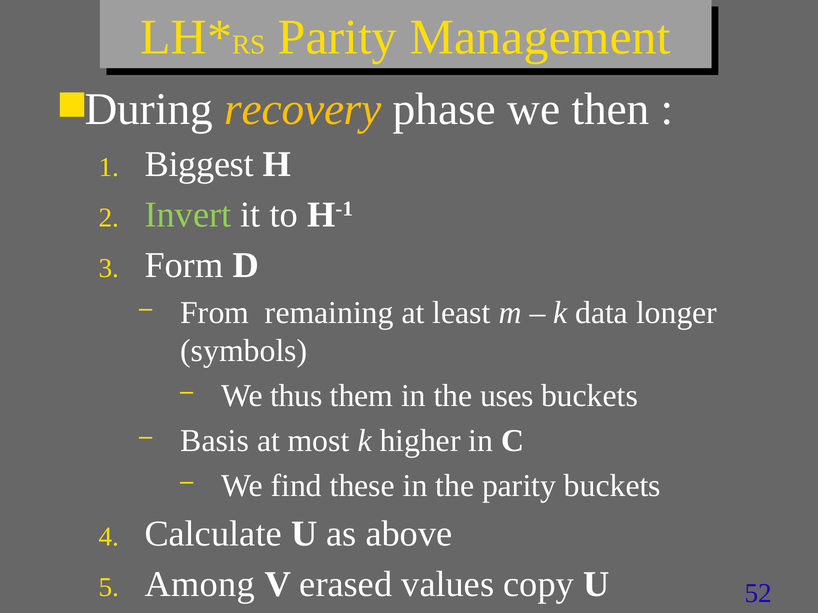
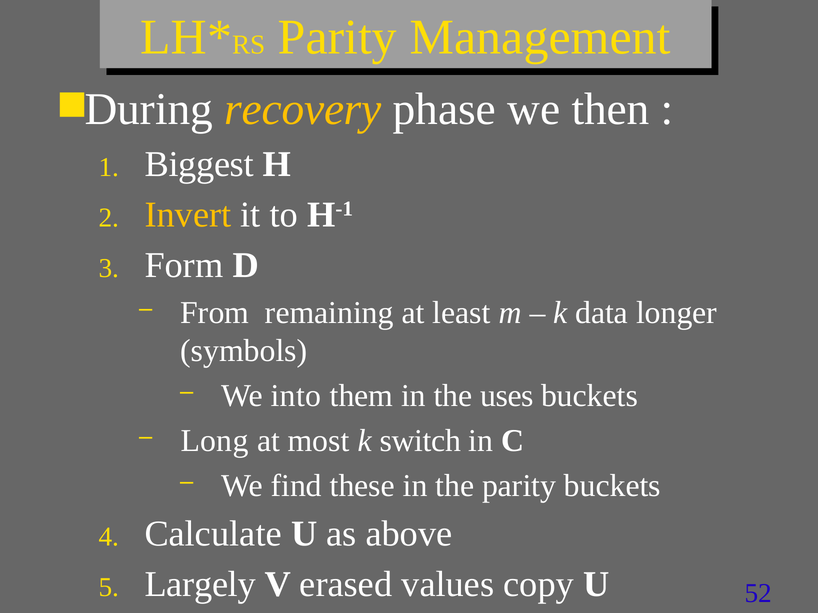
Invert colour: light green -> yellow (188, 215)
thus: thus -> into (296, 396)
Basis: Basis -> Long (215, 441)
higher: higher -> switch (420, 441)
Among: Among -> Largely (200, 585)
